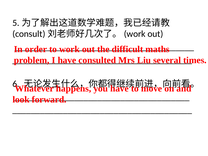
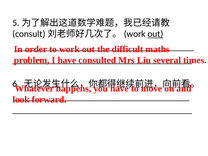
out underline: none -> present (155, 34)
